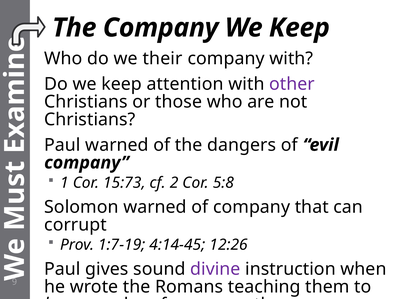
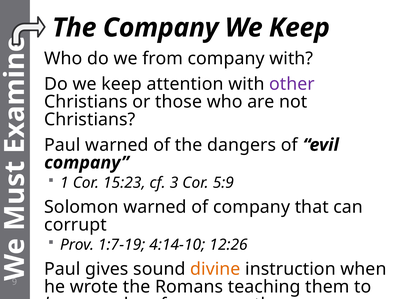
their: their -> from (163, 59)
15:73: 15:73 -> 15:23 (124, 183)
2: 2 -> 3 (174, 183)
5:8: 5:8 -> 5:9 (223, 183)
4:14-45: 4:14-45 -> 4:14-10 (177, 245)
divine colour: purple -> orange (215, 269)
